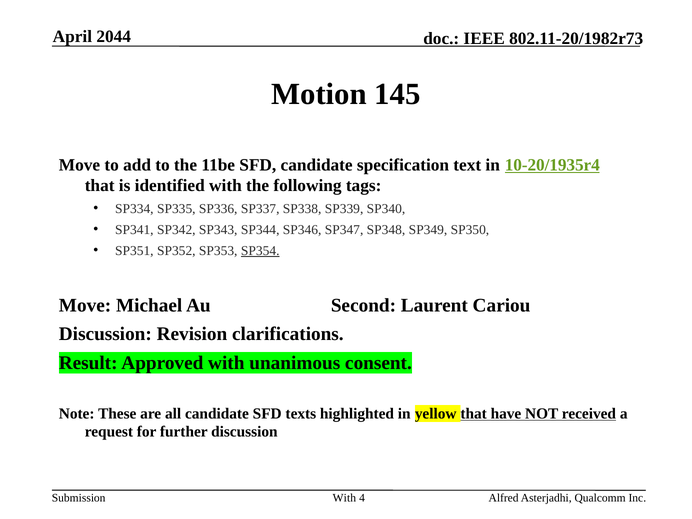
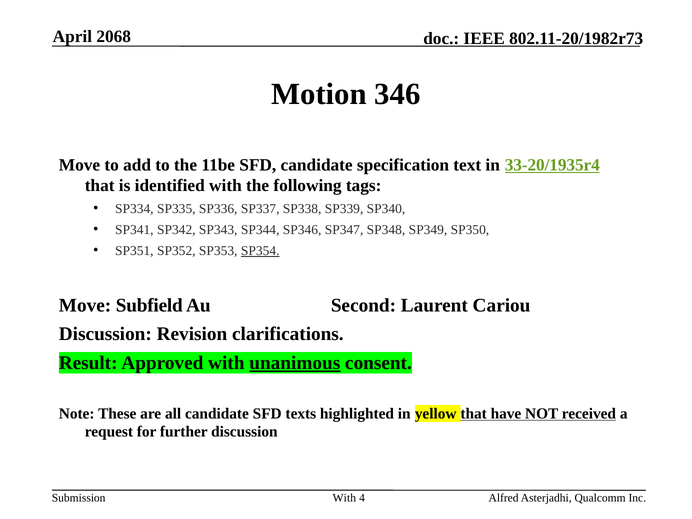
2044: 2044 -> 2068 (114, 37)
145: 145 -> 346 (398, 94)
10-20/1935r4: 10-20/1935r4 -> 33-20/1935r4 (552, 165)
Michael: Michael -> Subfield (149, 305)
unanimous underline: none -> present (295, 363)
